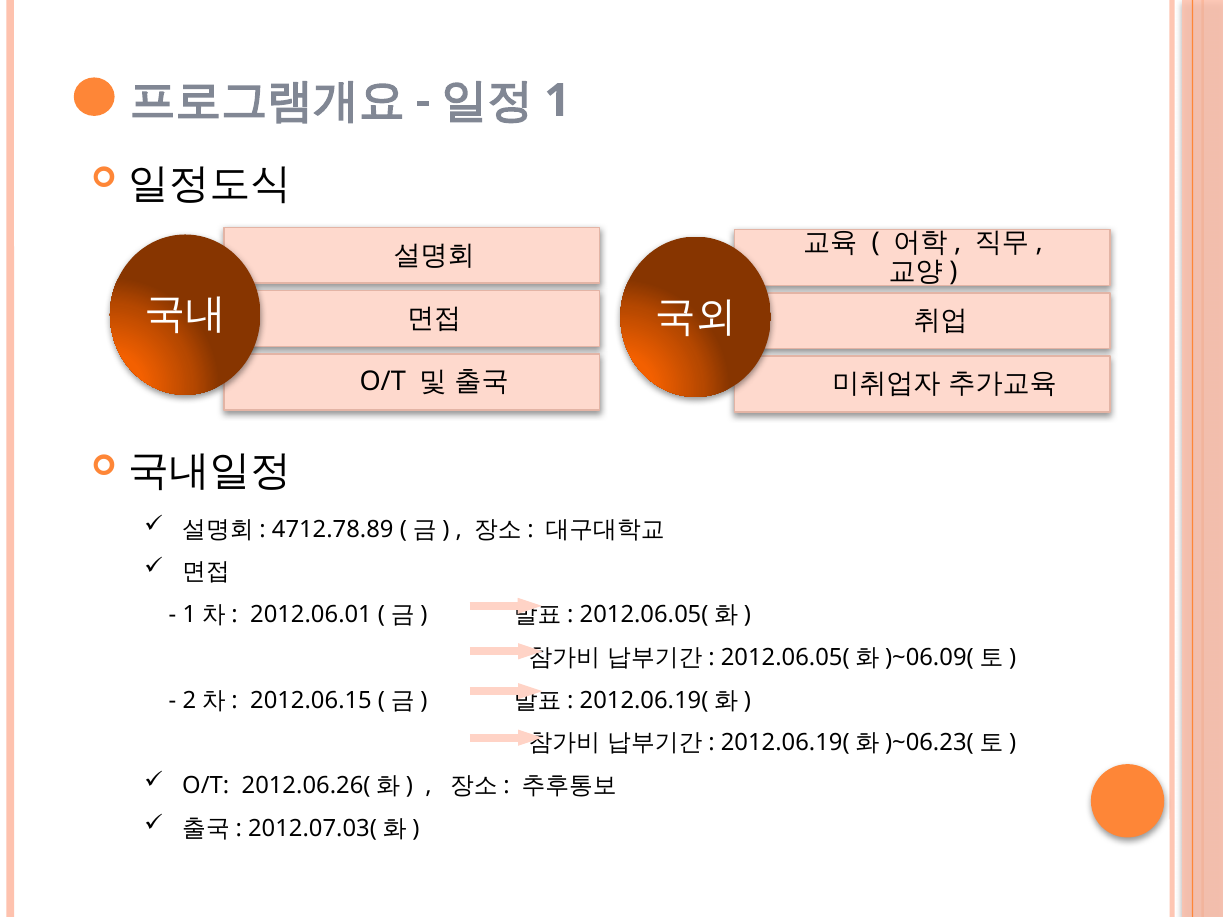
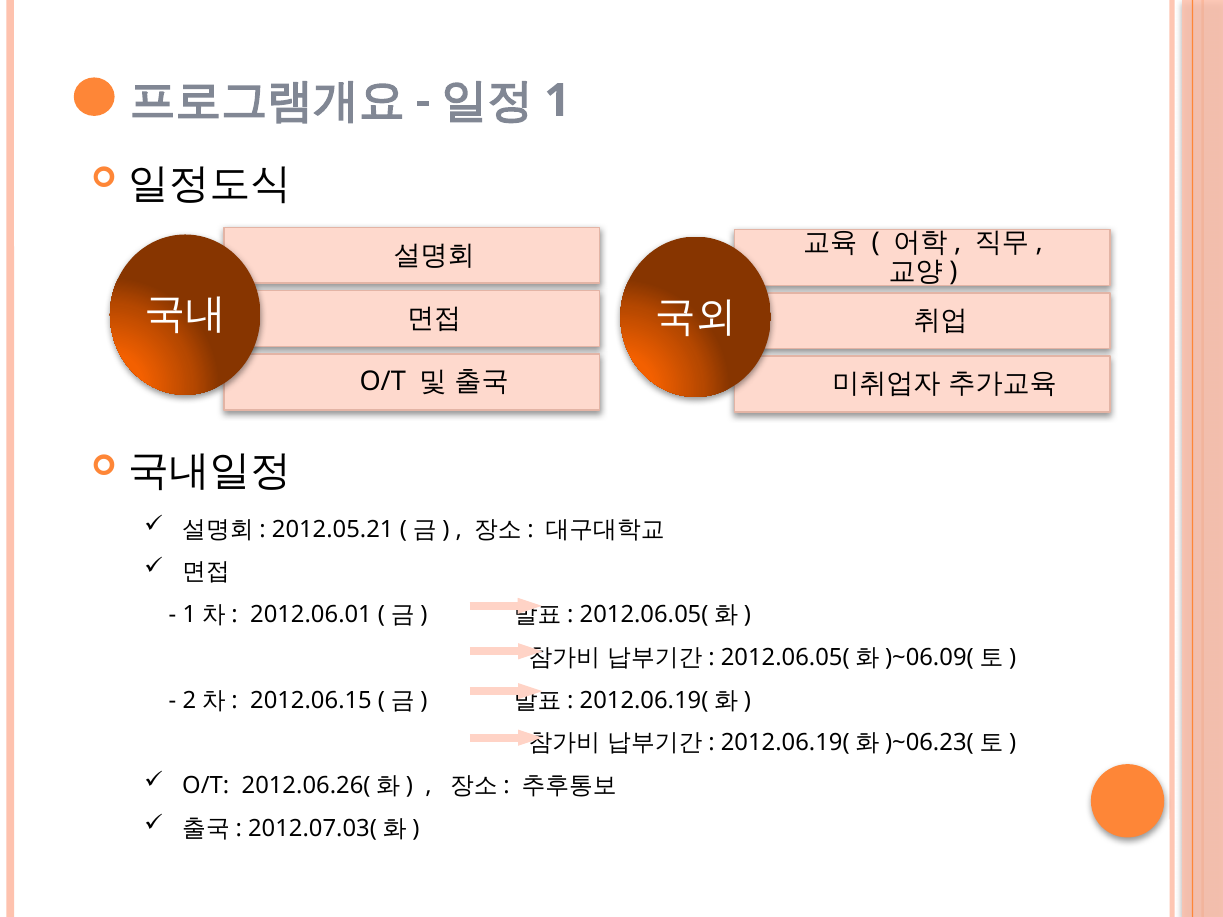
4712.78.89: 4712.78.89 -> 2012.05.21 (333, 529)
